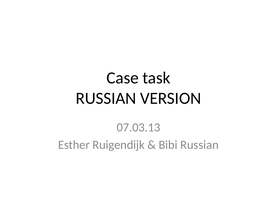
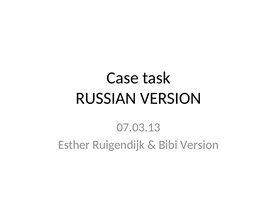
Bibi Russian: Russian -> Version (199, 145)
